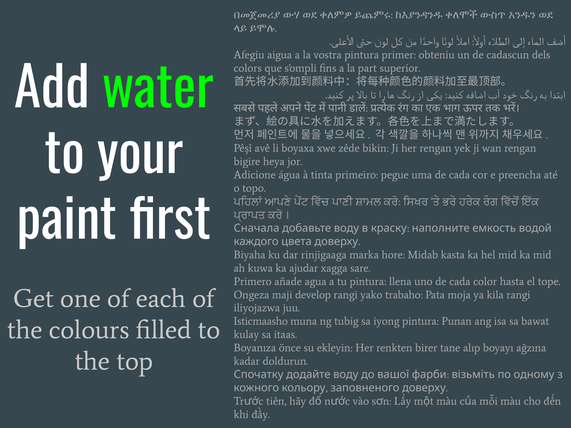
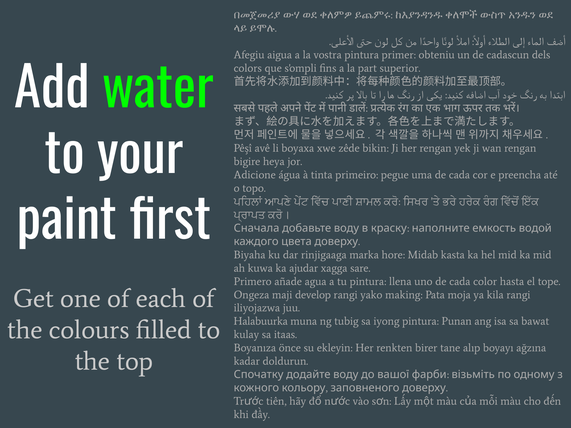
trabaho: trabaho -> making (404, 295)
Isticmaasho: Isticmaasho -> Halabuurka (261, 322)
